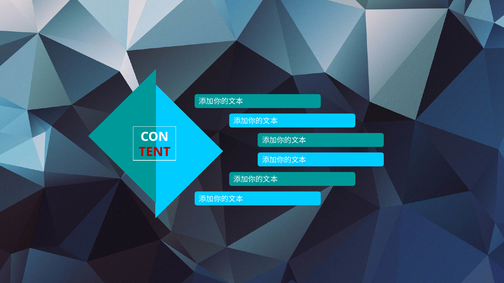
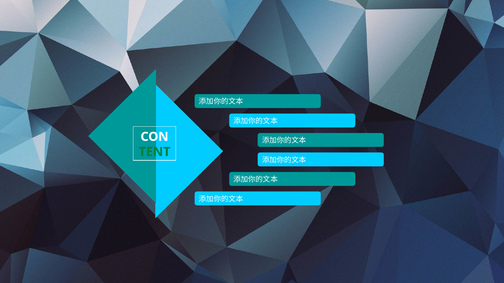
TENT colour: red -> green (155, 152)
